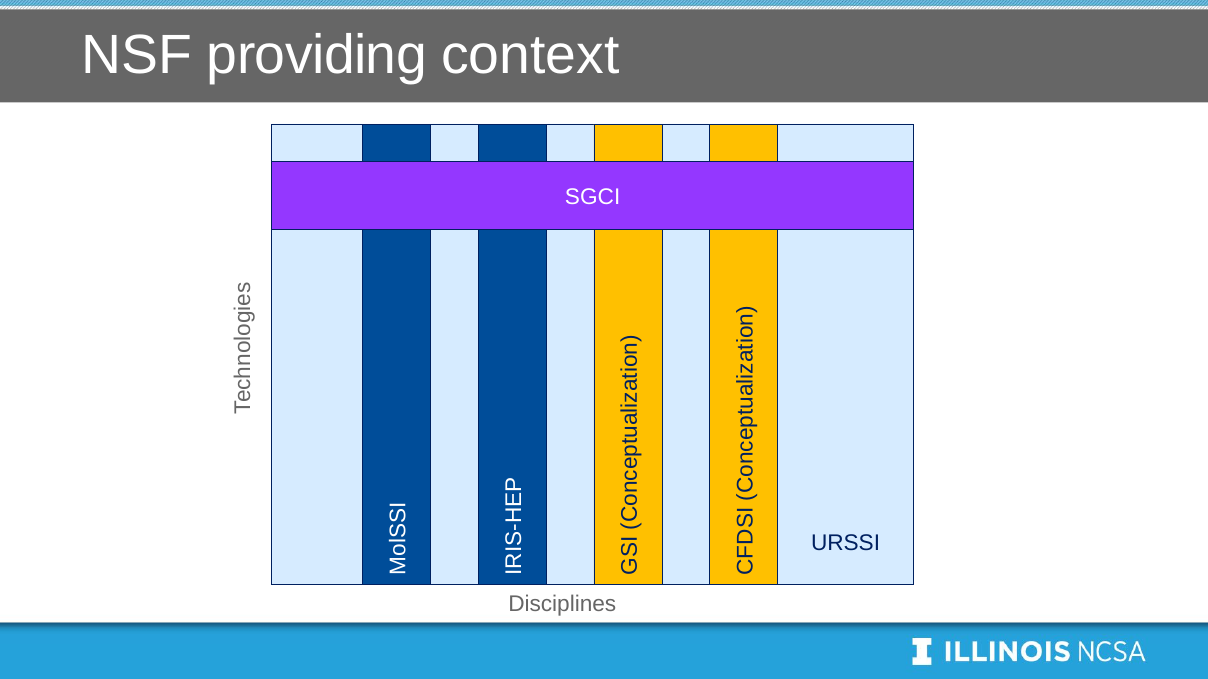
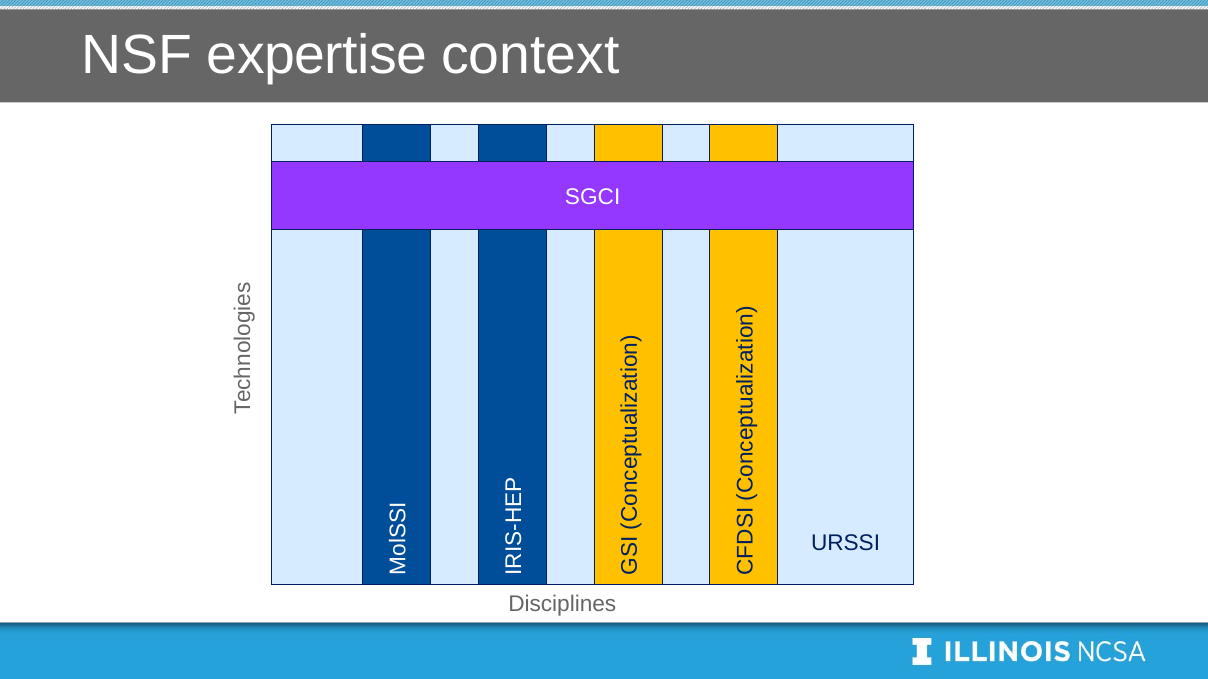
providing: providing -> expertise (317, 56)
